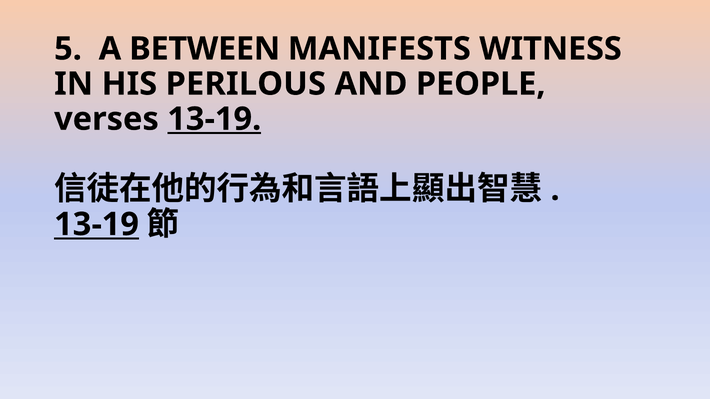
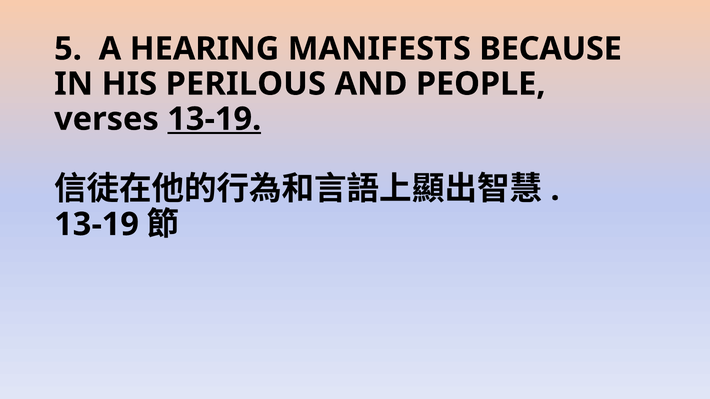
BETWEEN: BETWEEN -> HEARING (205, 49)
WITNESS: WITNESS -> BECAUSE (551, 49)
13-19 underline: present -> none (97, 225)
